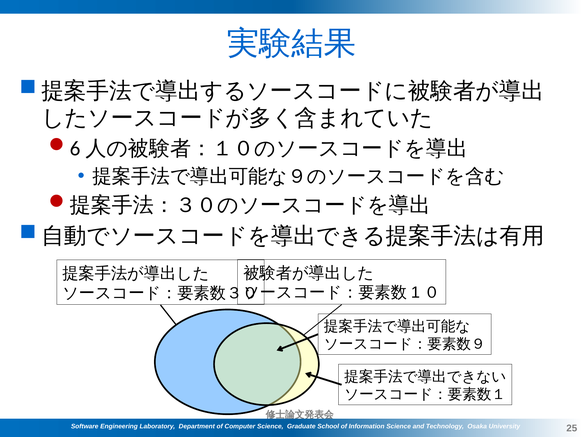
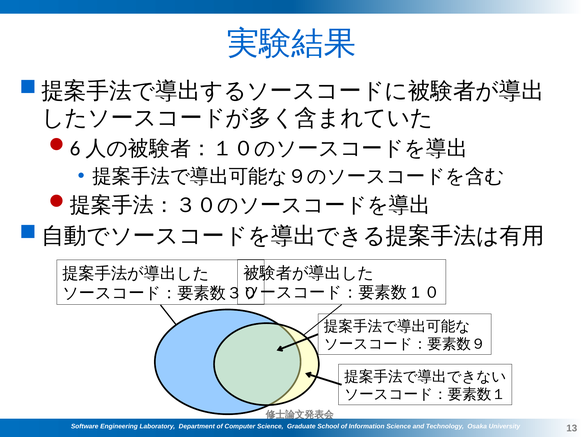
25: 25 -> 13 (572, 429)
